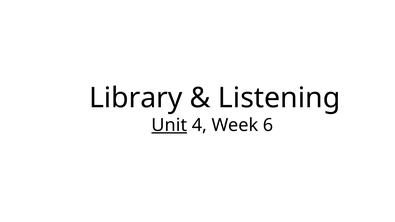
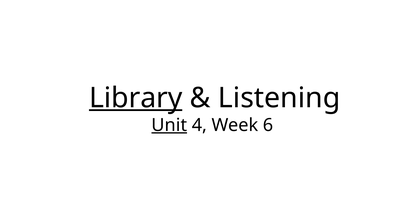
Library underline: none -> present (136, 98)
